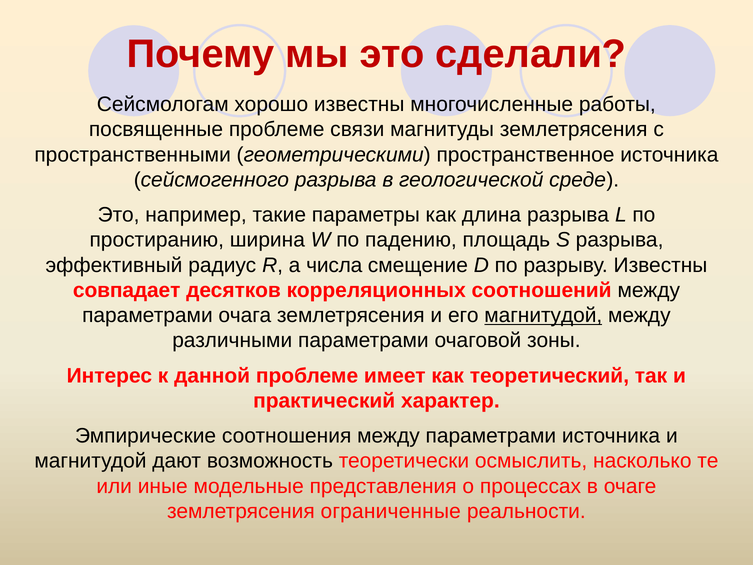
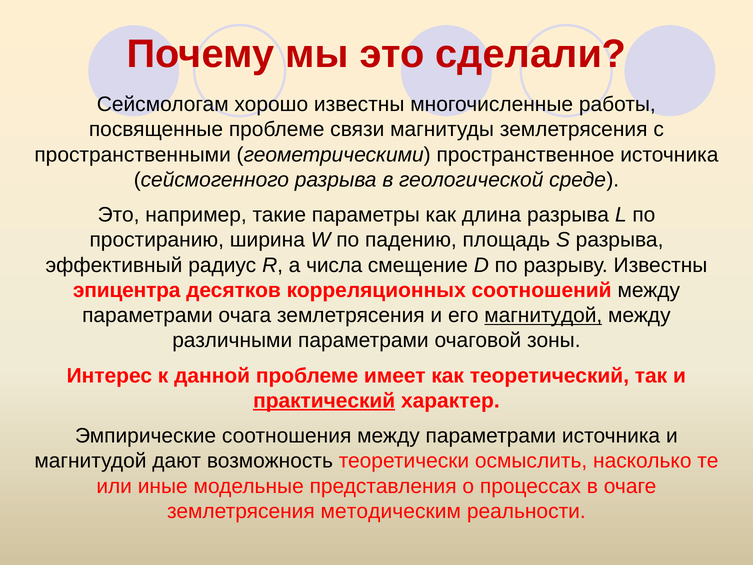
совпадает: совпадает -> эпицентра (127, 290)
практический underline: none -> present (324, 401)
ограниченные: ограниченные -> методическим (391, 511)
